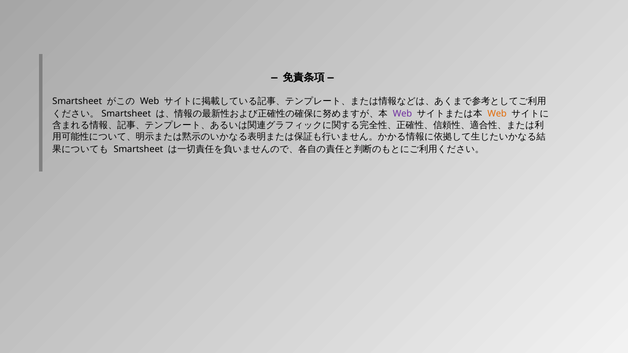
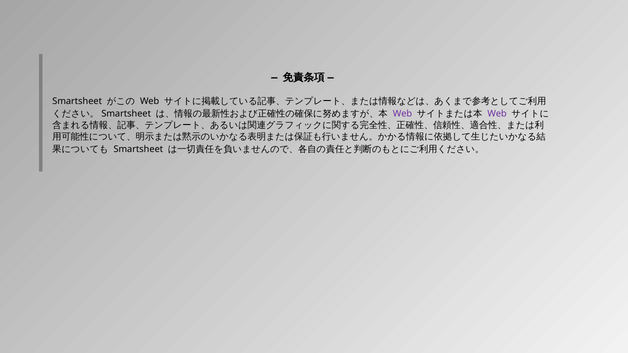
Web colour: orange -> purple (497, 114)
